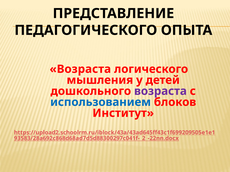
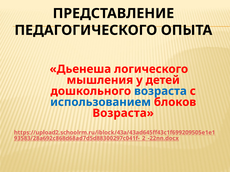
Возраста: Возраста -> Дьенеша (80, 69)
возраста colour: purple -> blue (160, 91)
Институт: Институт -> Возраста (123, 113)
